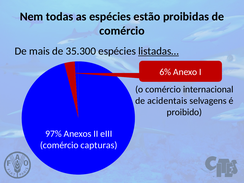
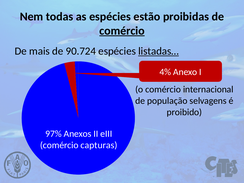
comércio underline: none -> present (122, 31)
35.300: 35.300 -> 90.724 (81, 51)
6%: 6% -> 4% (165, 72)
acidentais: acidentais -> população (167, 101)
